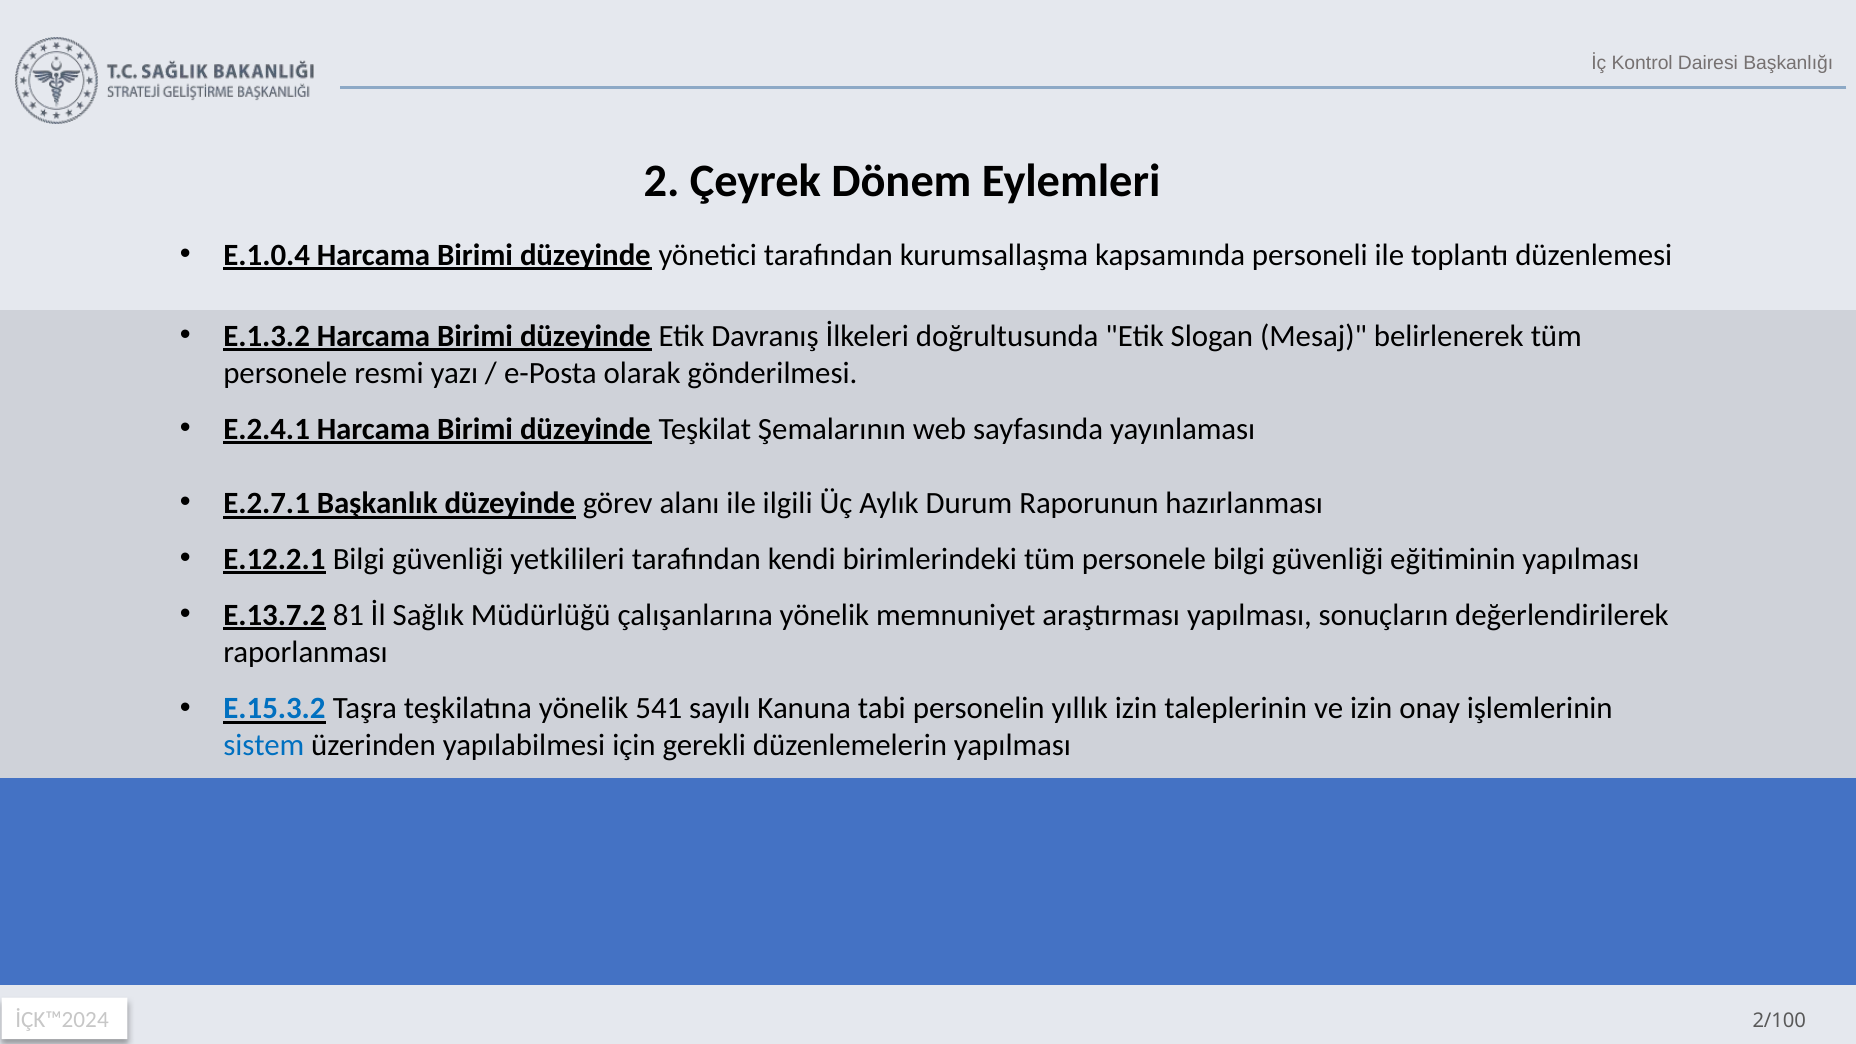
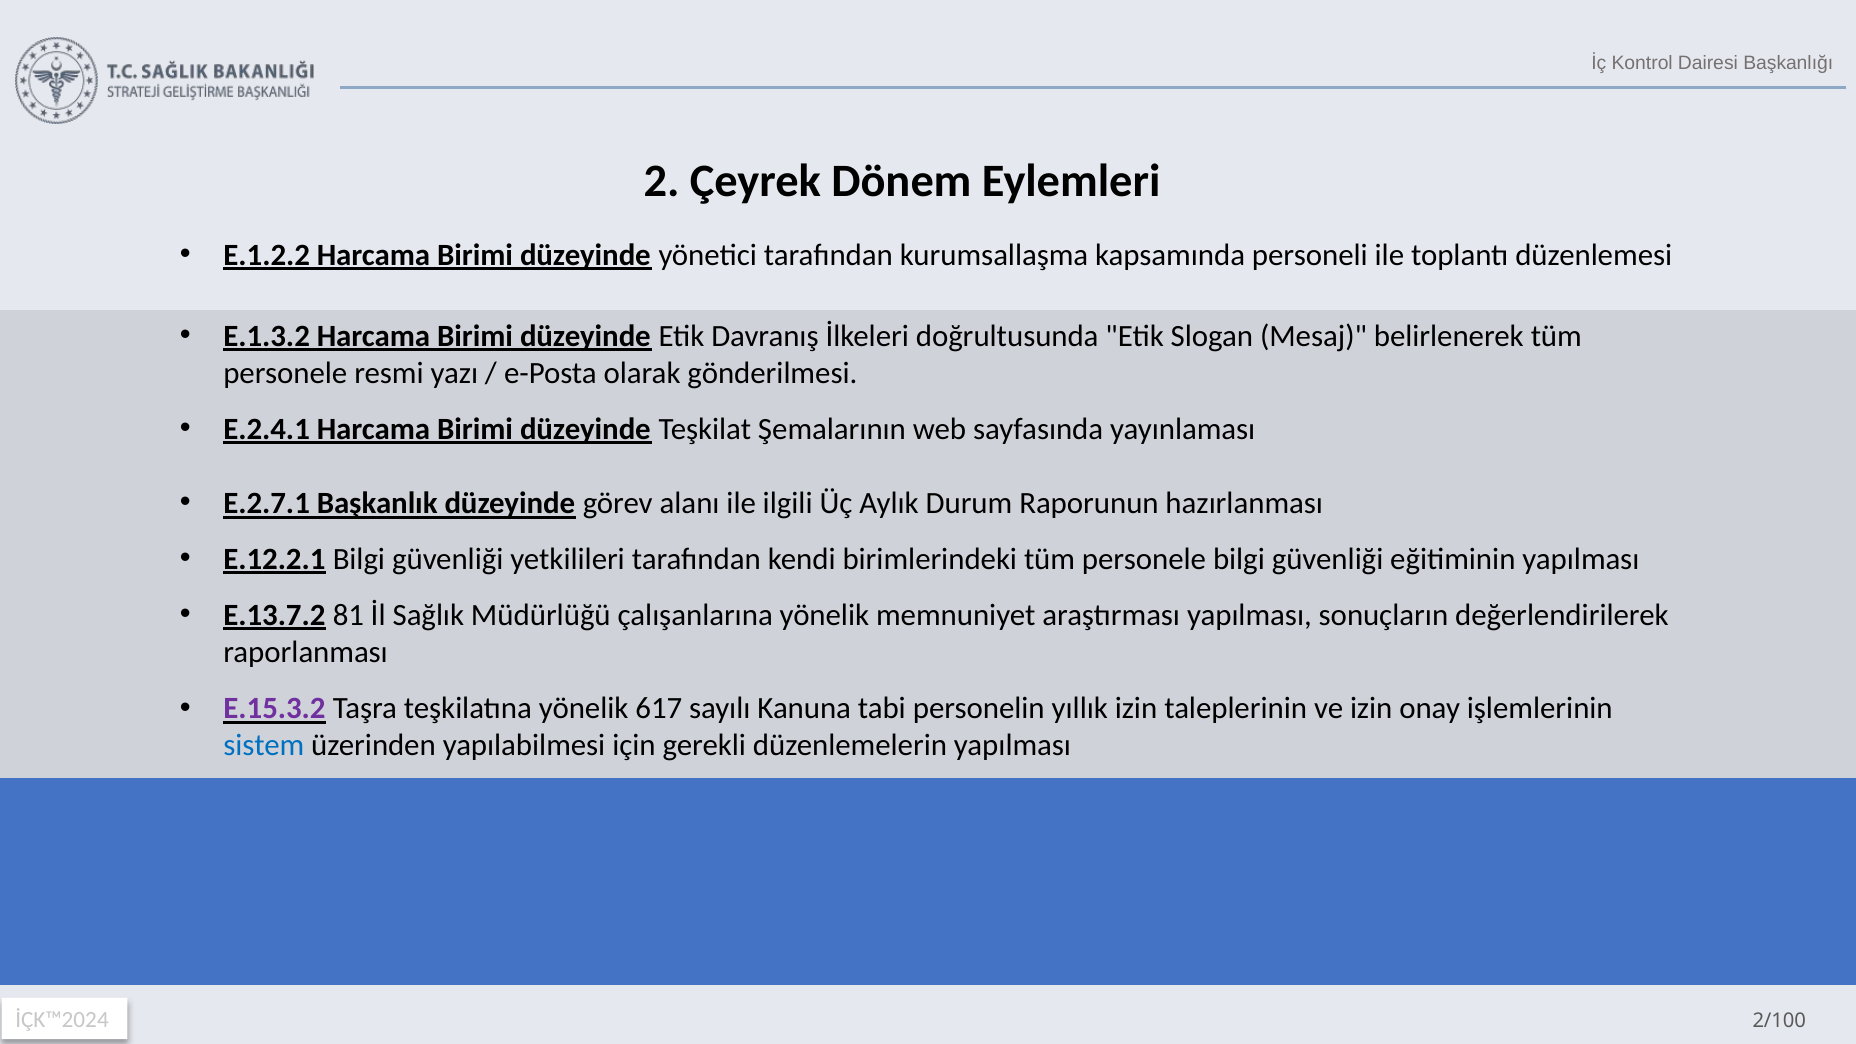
E.1.0.4: E.1.0.4 -> E.1.2.2 (267, 255)
E.15.3.2 colour: blue -> purple (274, 709)
541: 541 -> 617 (659, 709)
